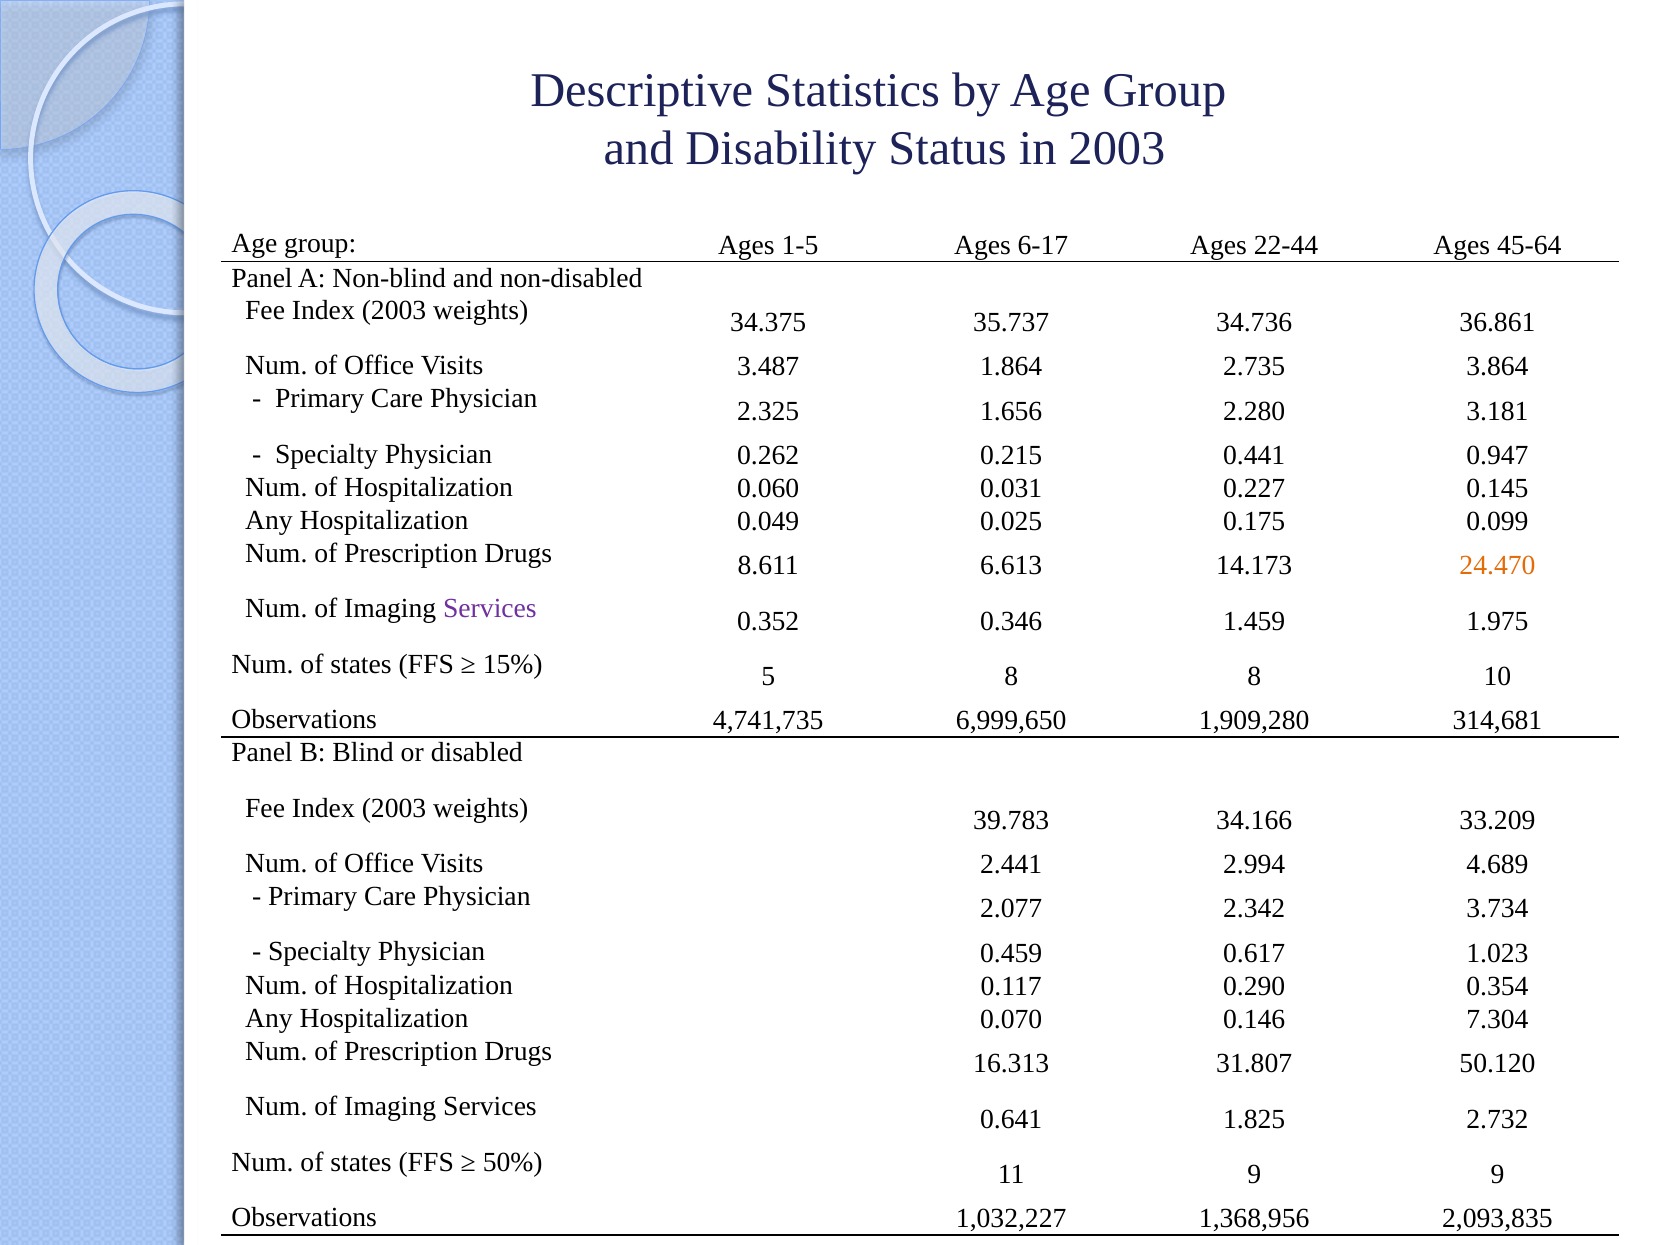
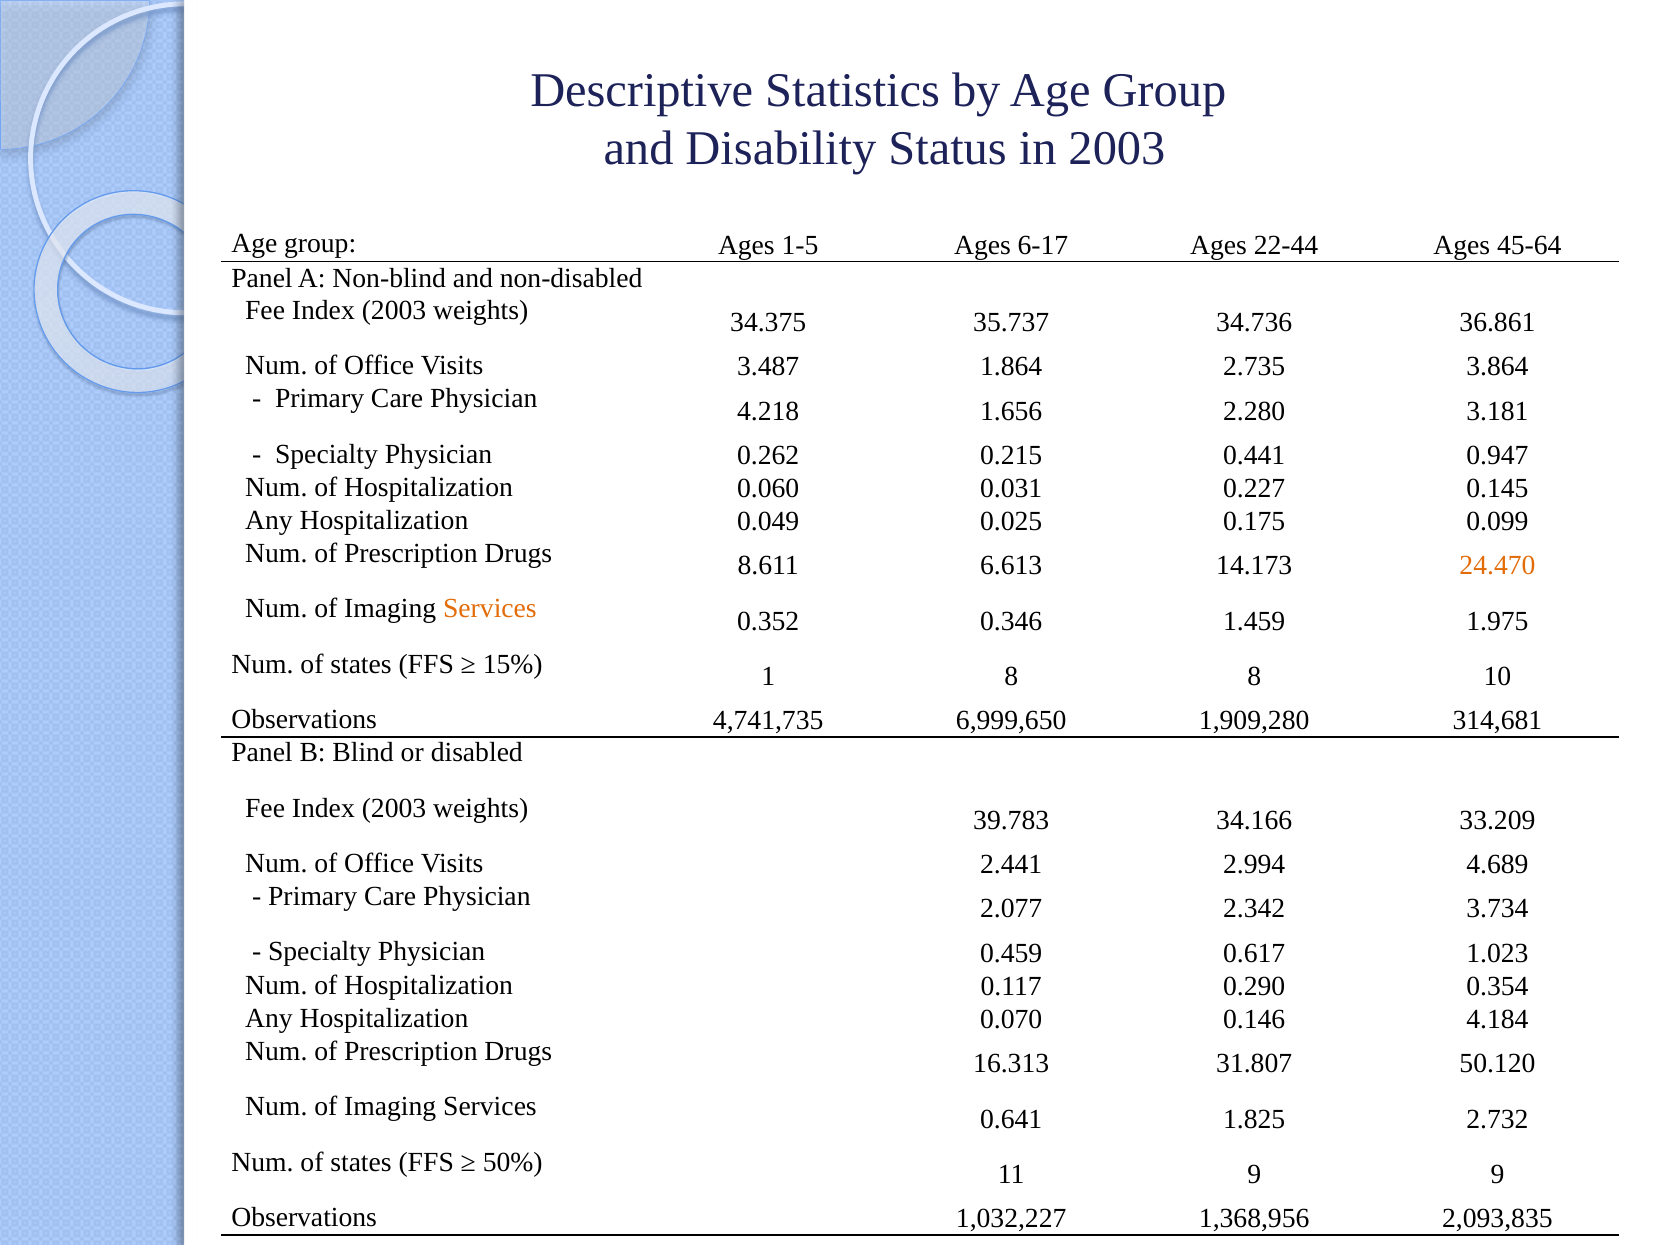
2.325: 2.325 -> 4.218 (768, 411)
Services colour: purple -> orange (490, 609)
5: 5 -> 1 (768, 677)
7.304: 7.304 -> 4.184 (1497, 1020)
